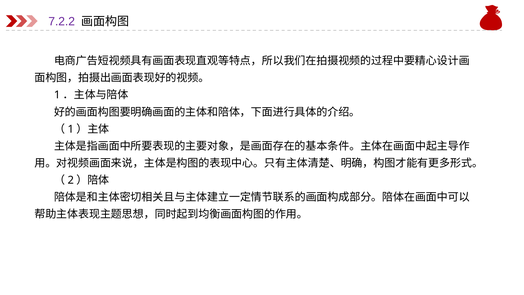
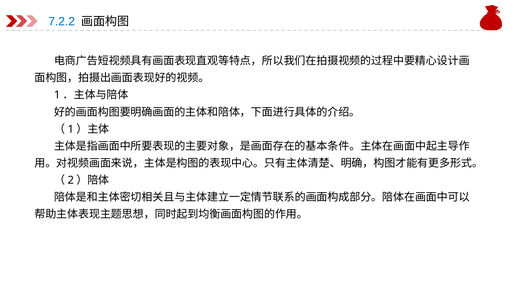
7.2.2 colour: purple -> blue (62, 22)
